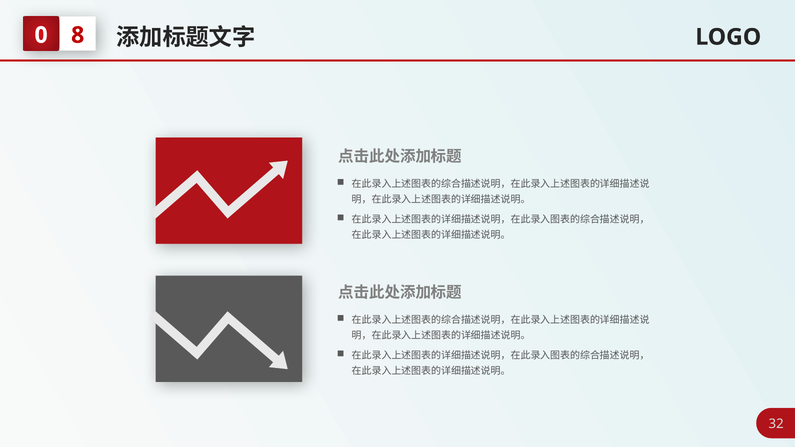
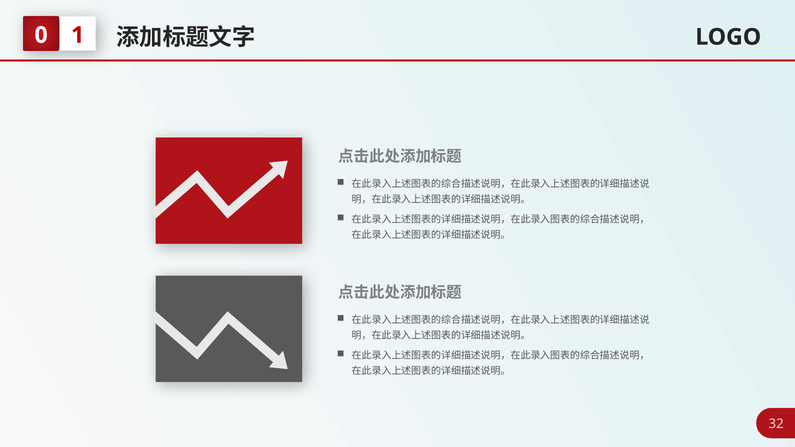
8: 8 -> 1 (78, 35)
